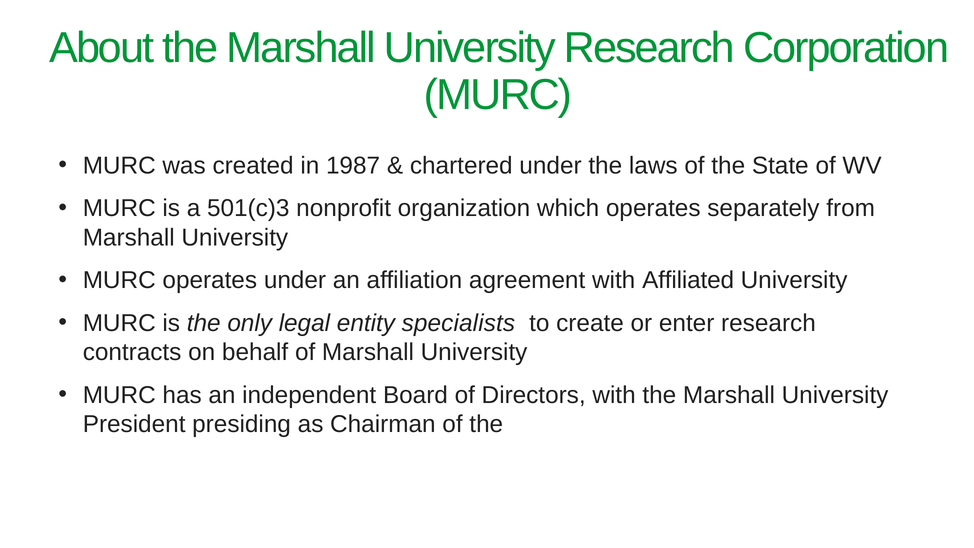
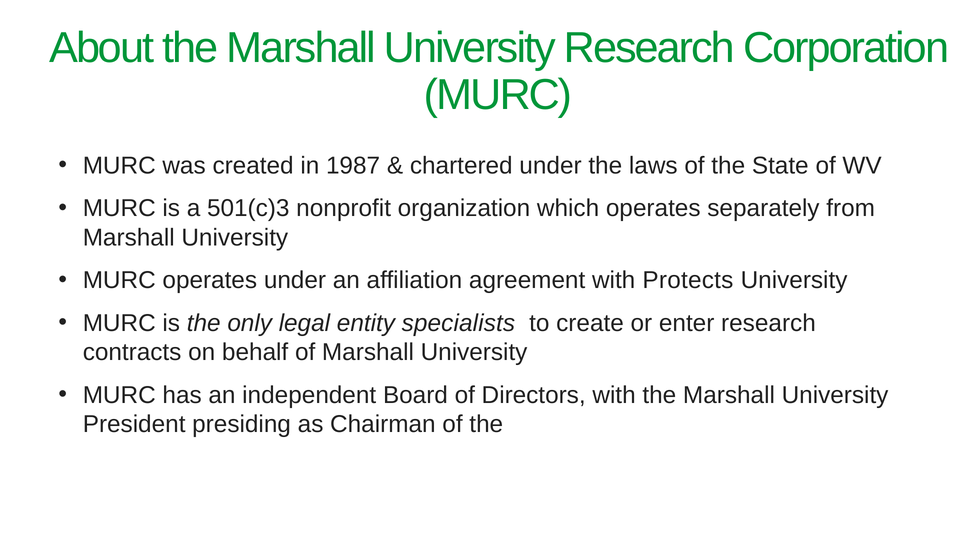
Affiliated: Affiliated -> Protects (688, 280)
